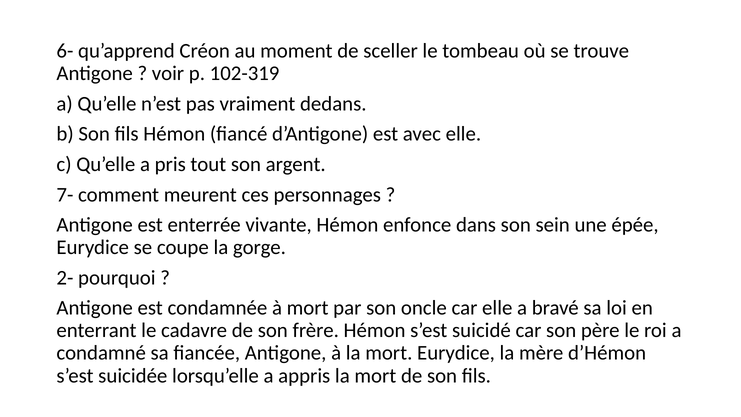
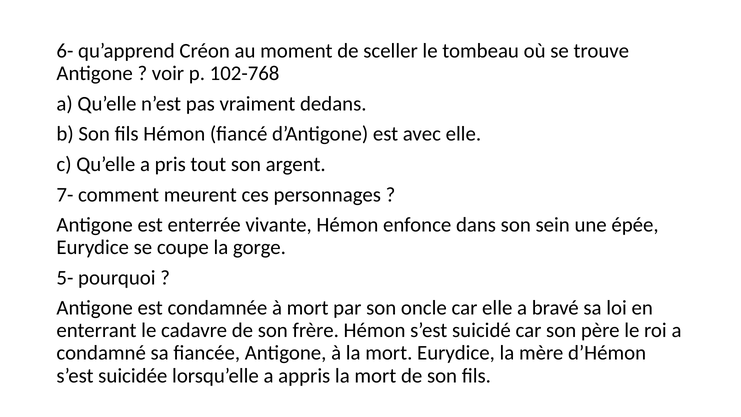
102-319: 102-319 -> 102-768 (245, 74)
2-: 2- -> 5- (65, 278)
